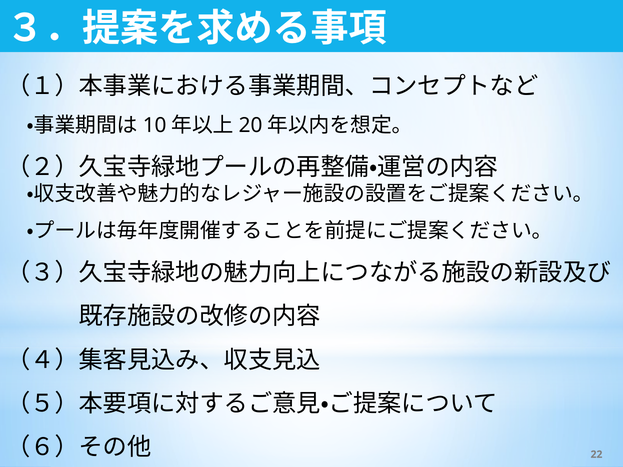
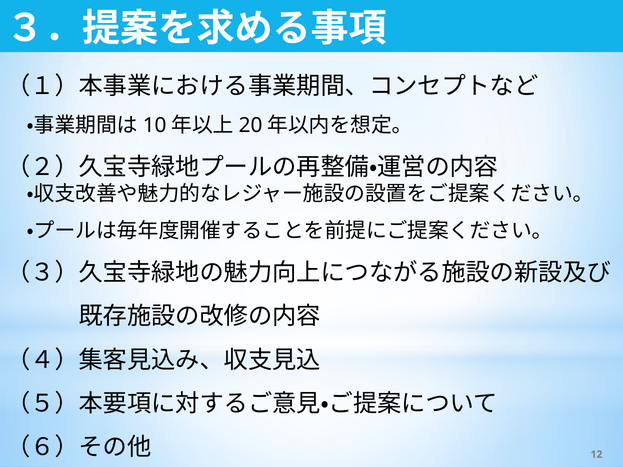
22: 22 -> 12 (597, 455)
